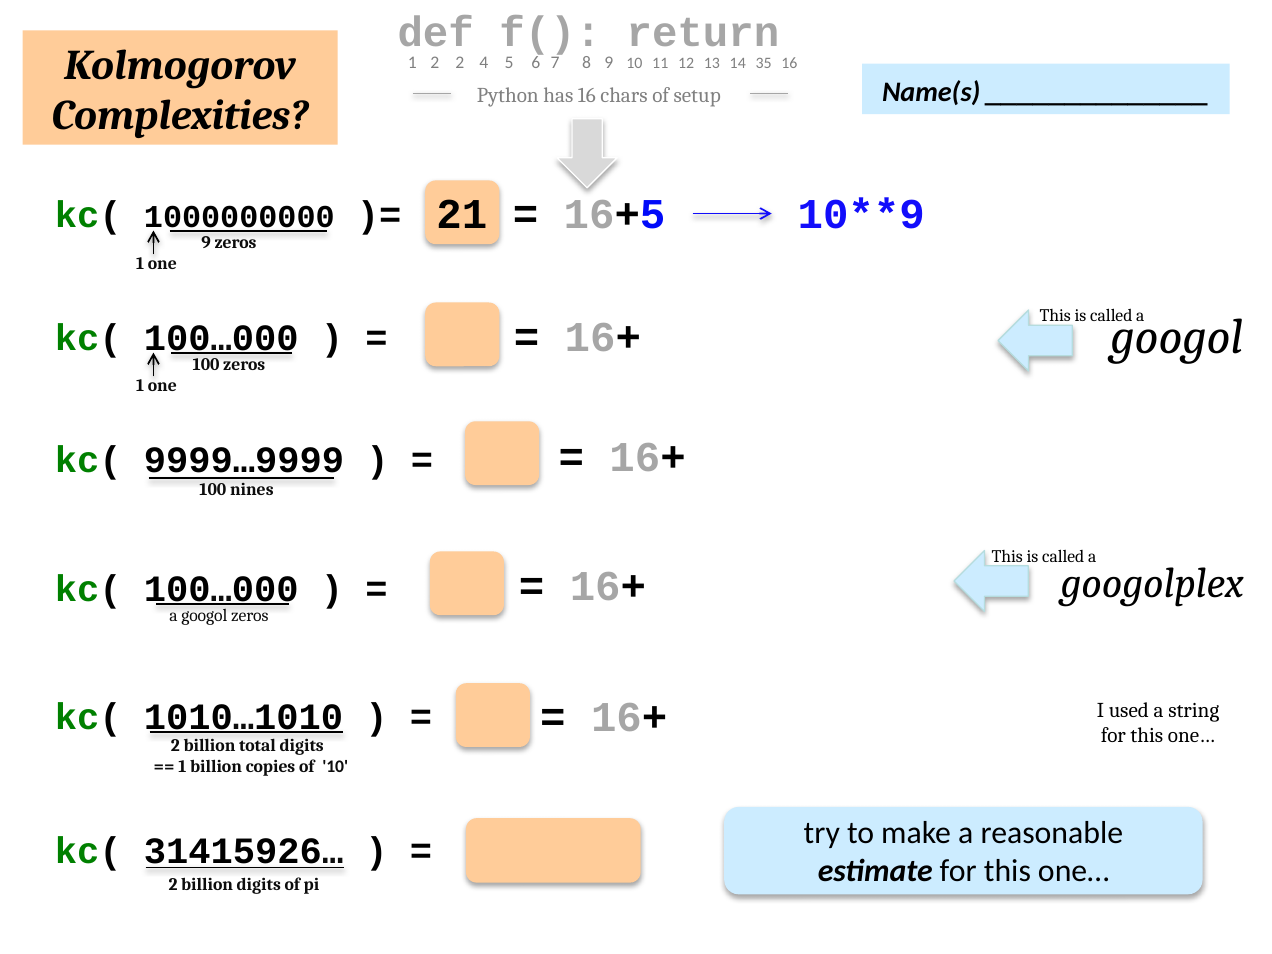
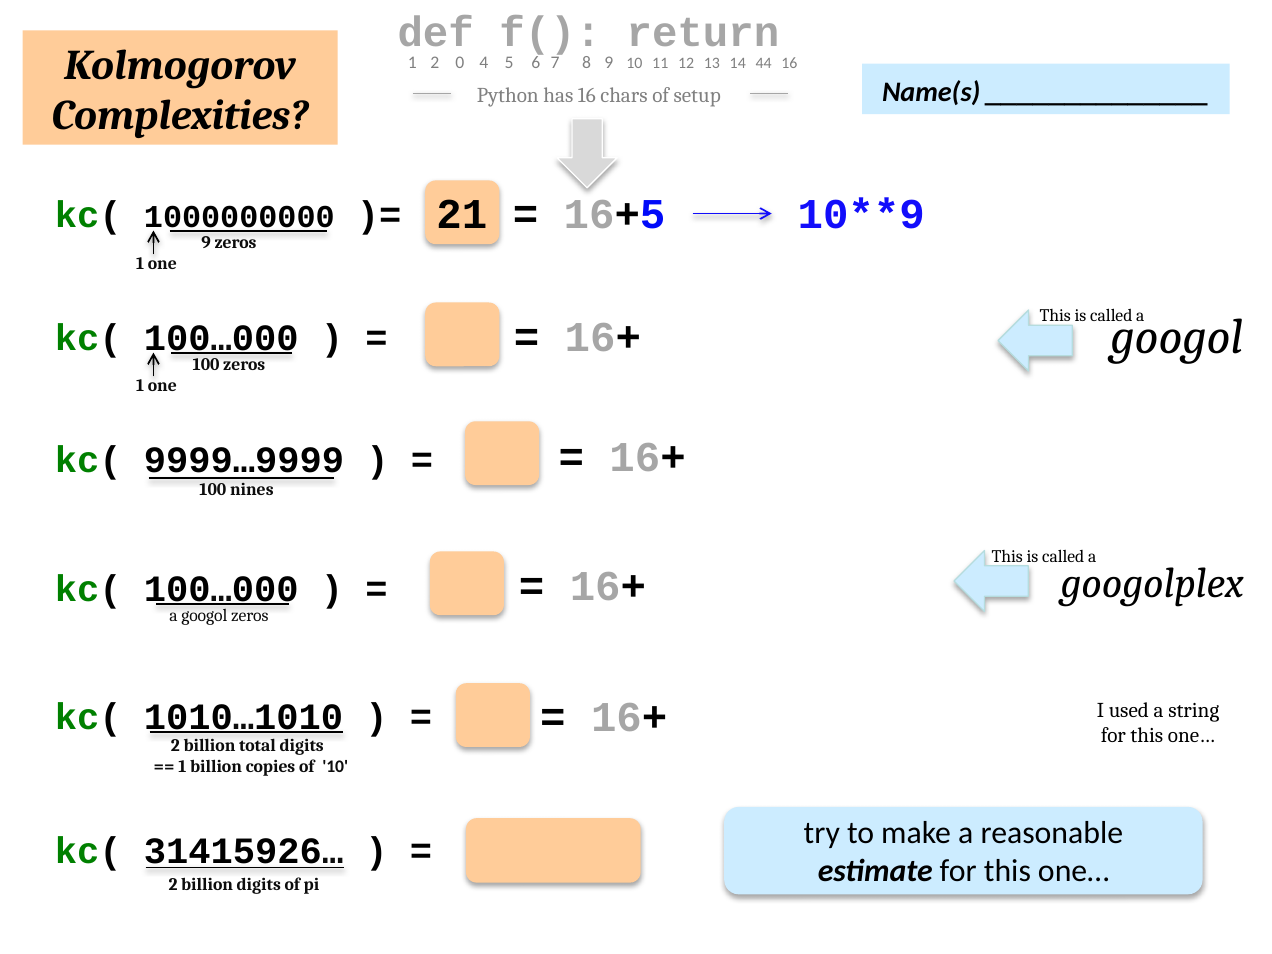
2 2: 2 -> 0 (460, 63)
35: 35 -> 44 (764, 63)
